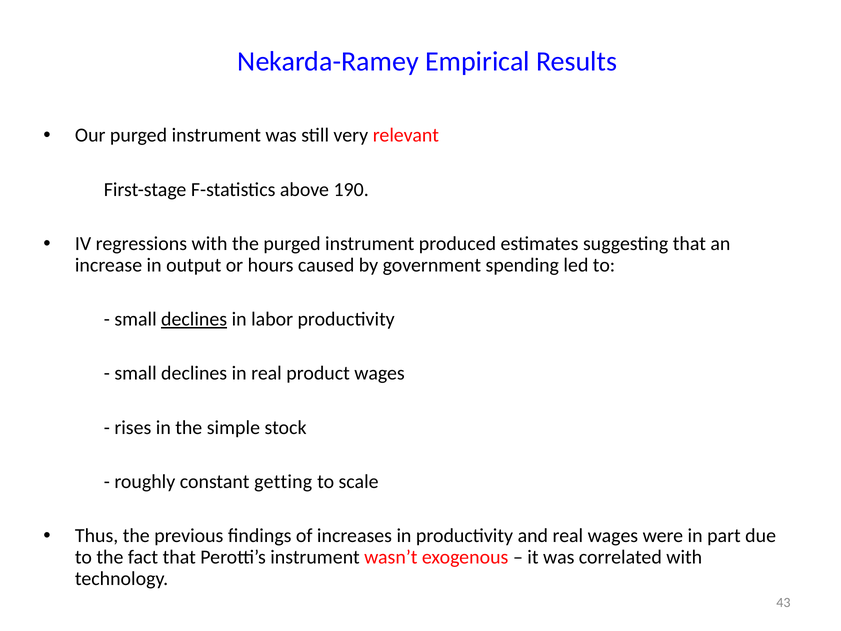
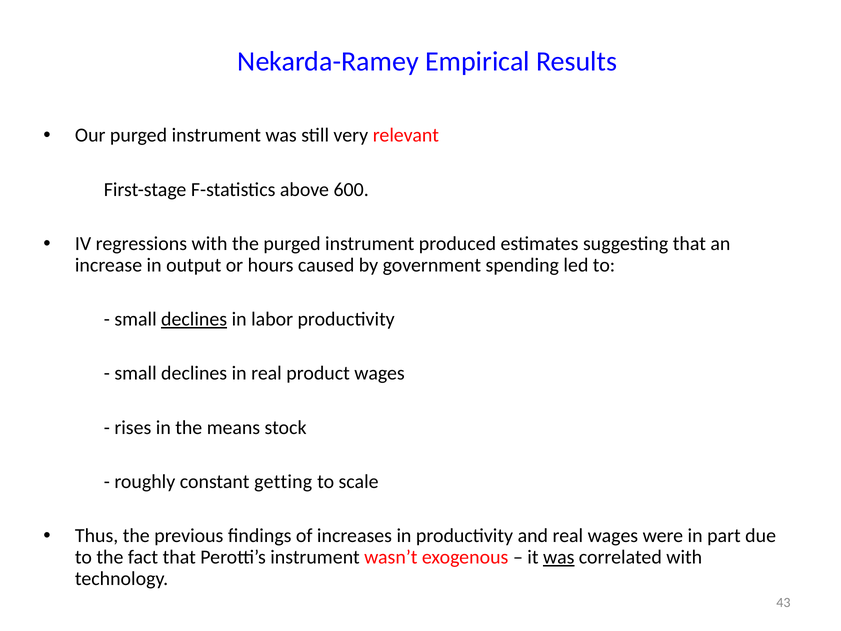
190: 190 -> 600 (351, 189)
simple: simple -> means (233, 427)
was underline: none -> present (559, 557)
